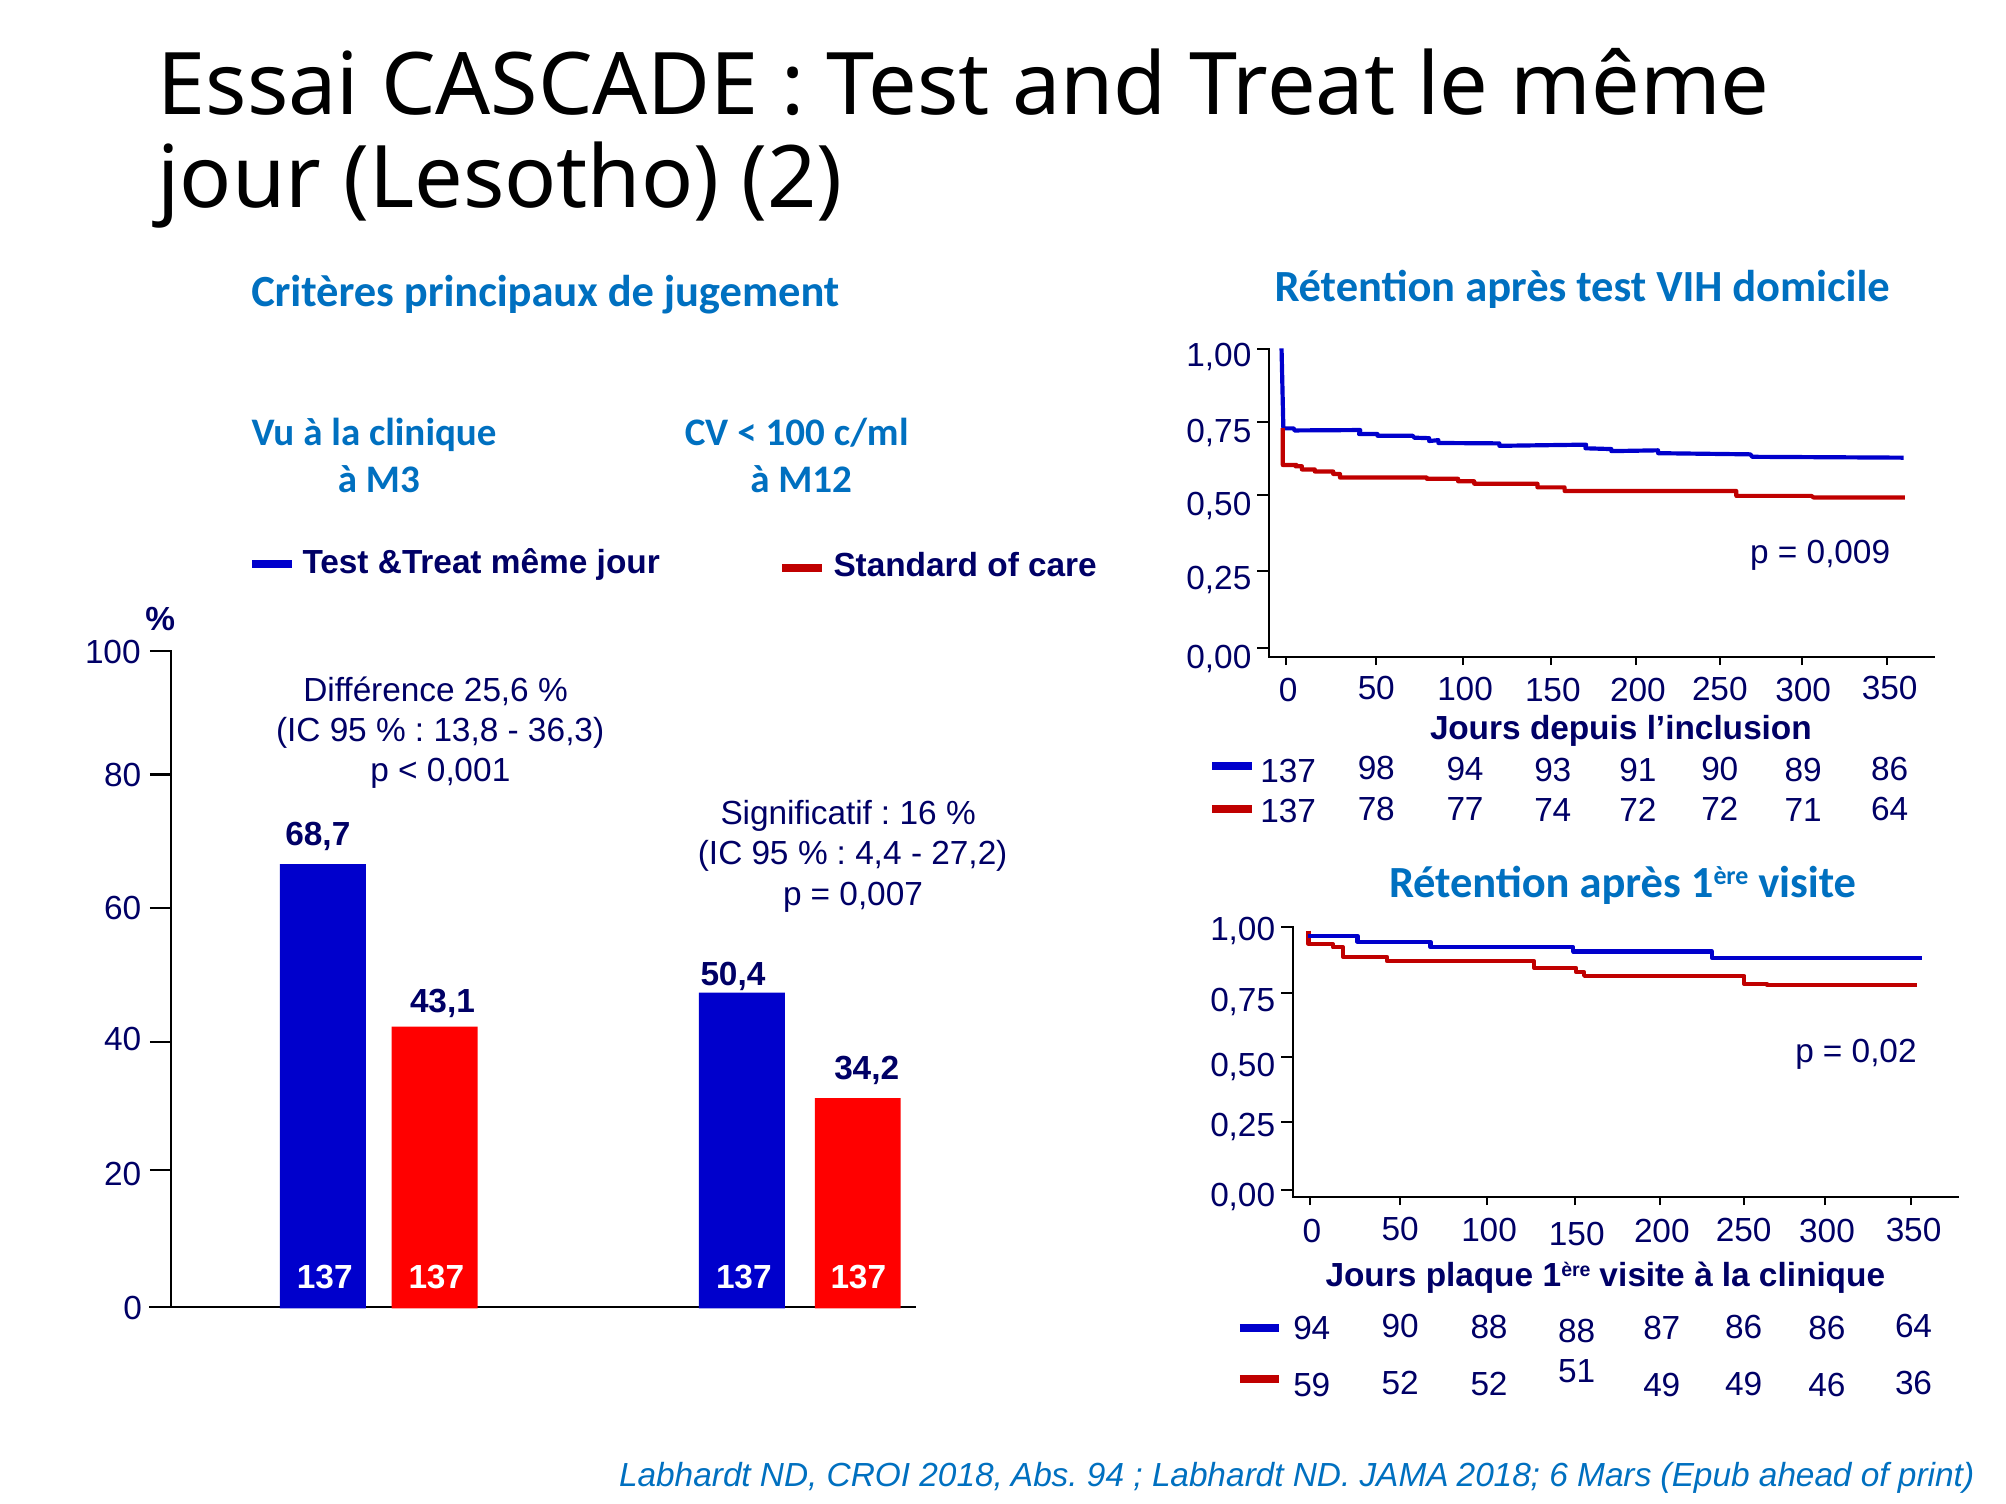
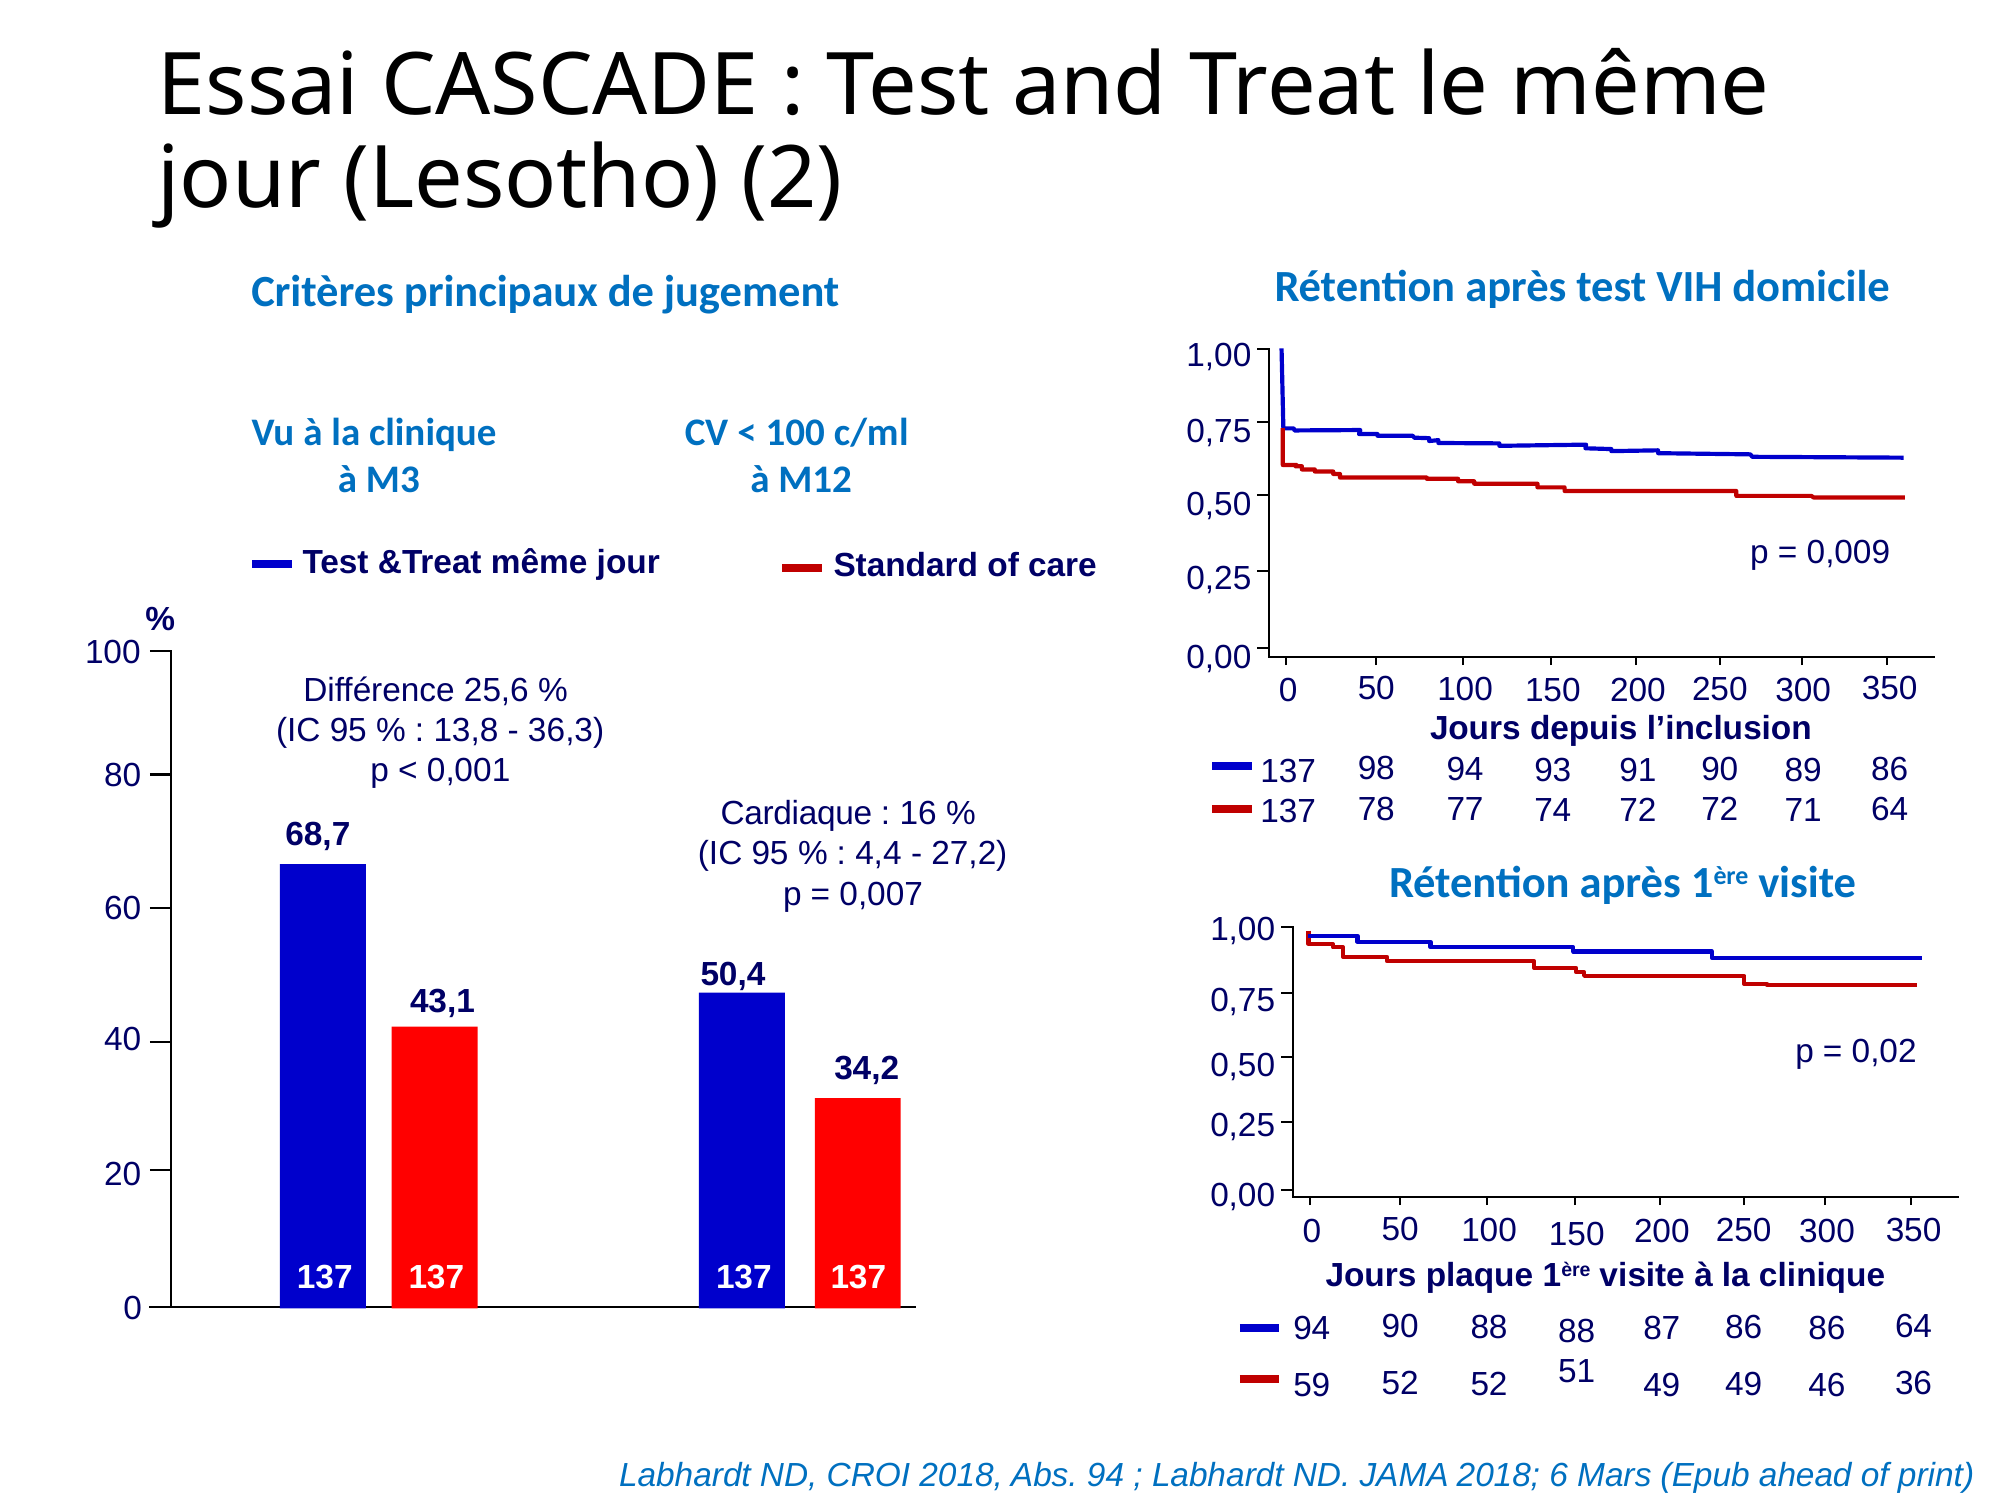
Significatif: Significatif -> Cardiaque (796, 814)
